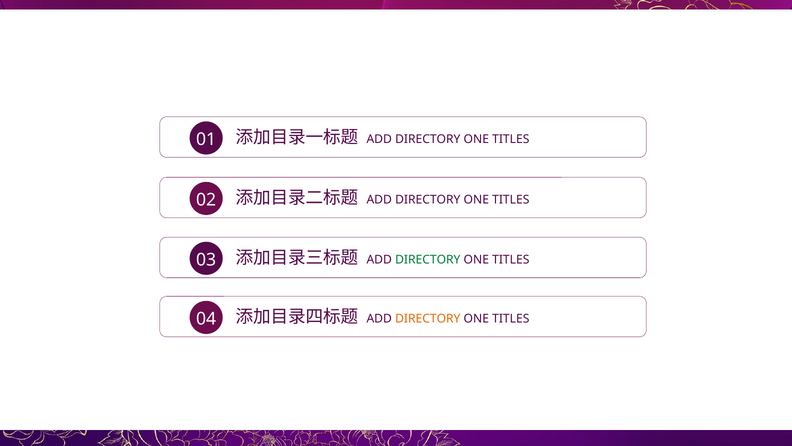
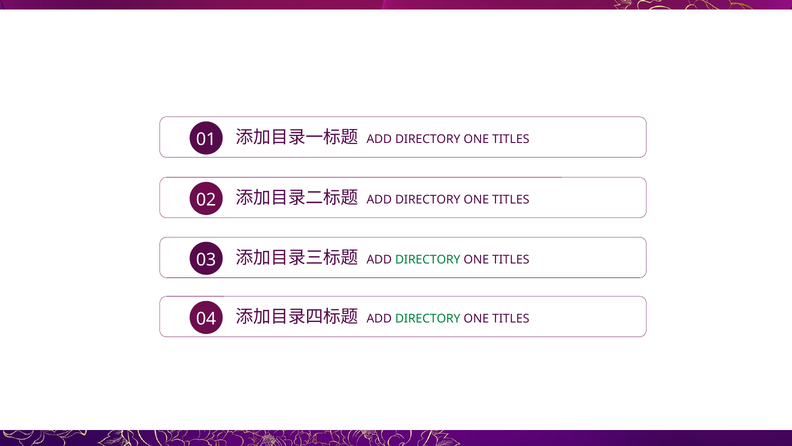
DIRECTORY colour: orange -> green (428, 319)
